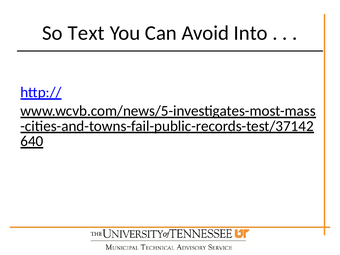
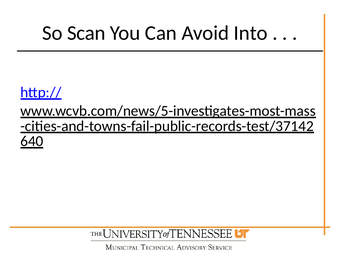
Text: Text -> Scan (86, 33)
